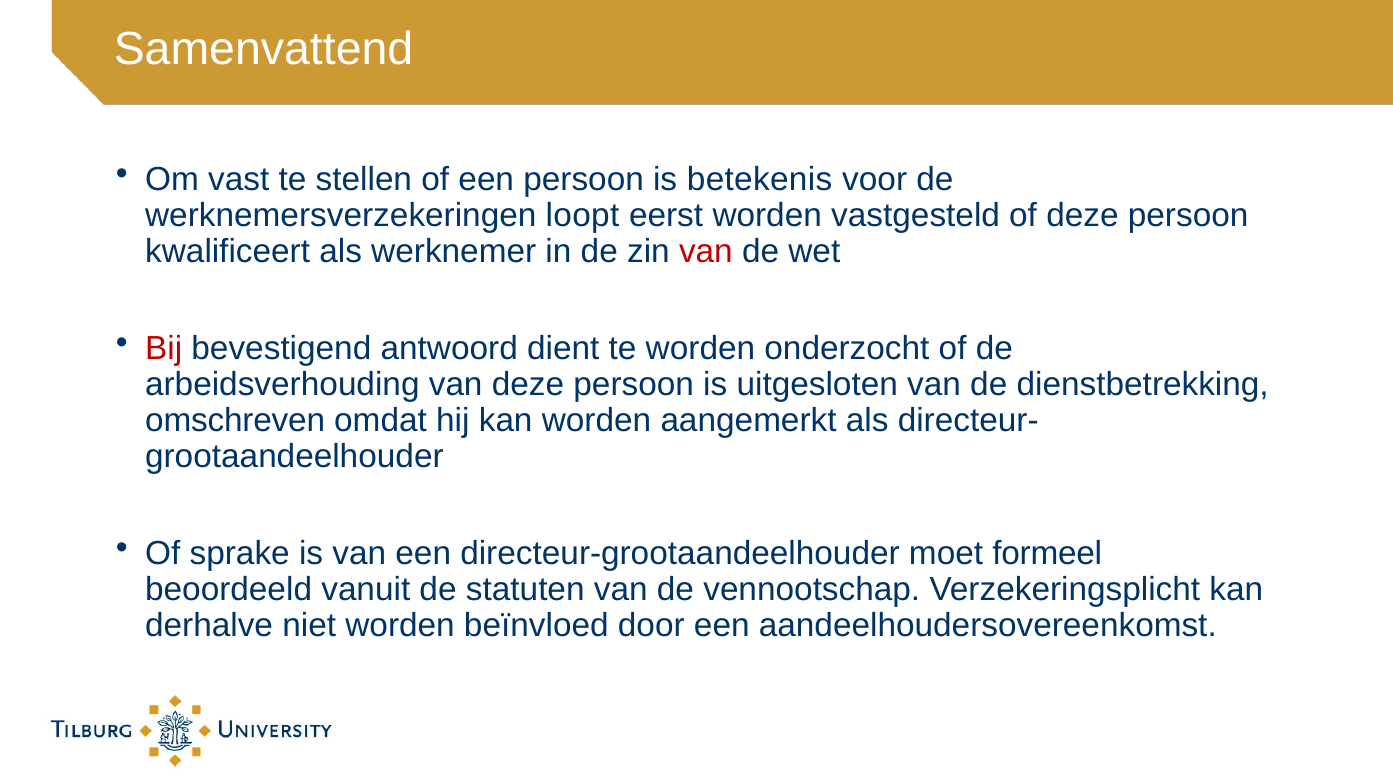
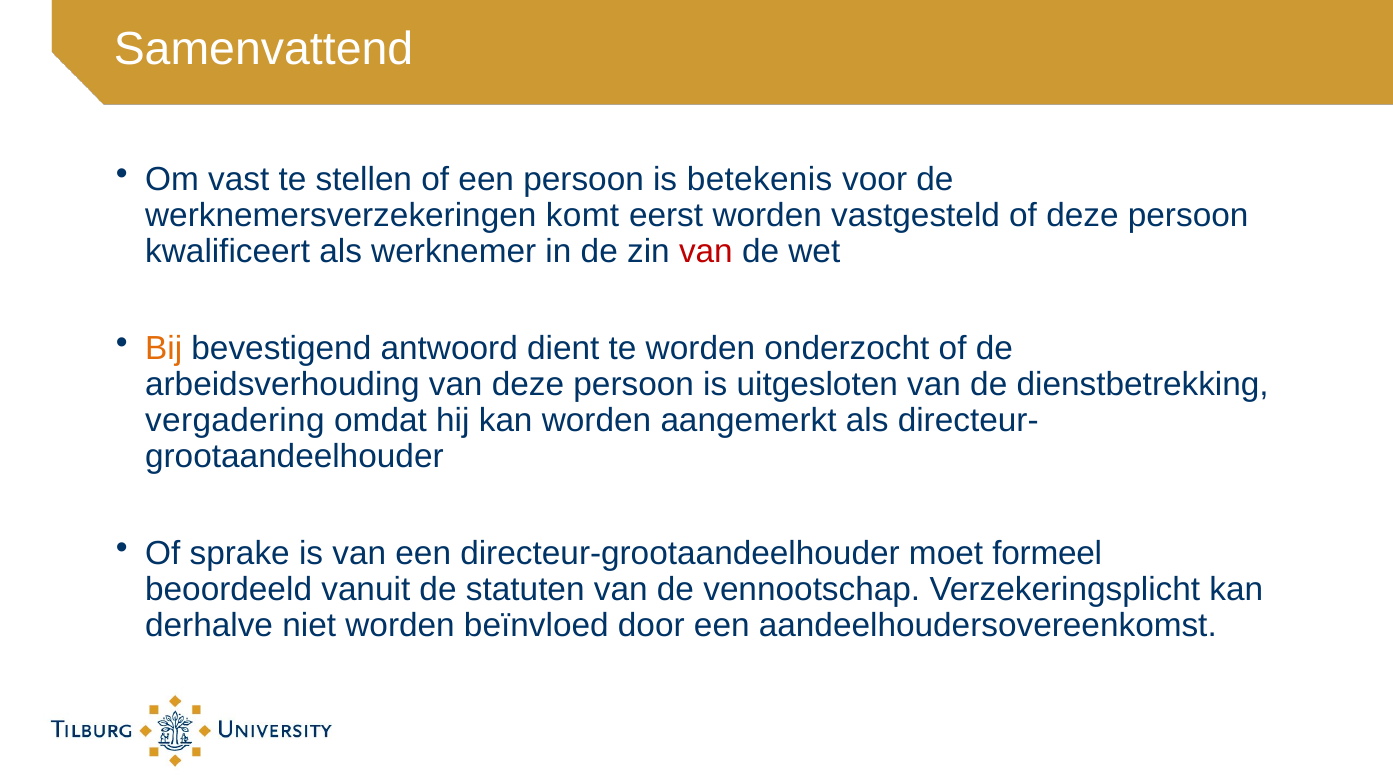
loopt: loopt -> komt (583, 216)
Bij colour: red -> orange (164, 349)
omschreven: omschreven -> vergadering (235, 421)
